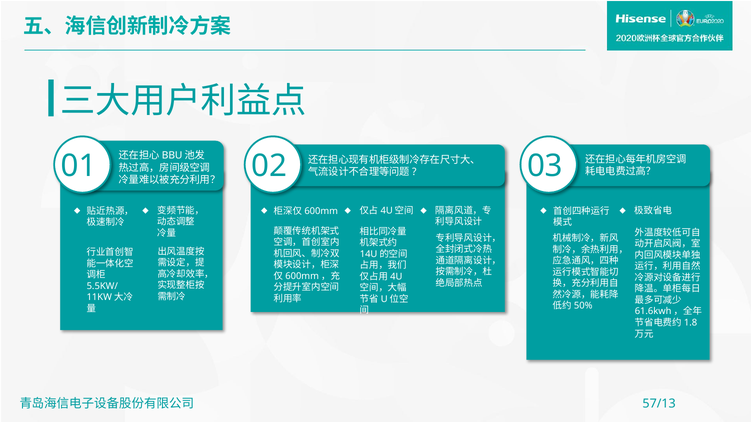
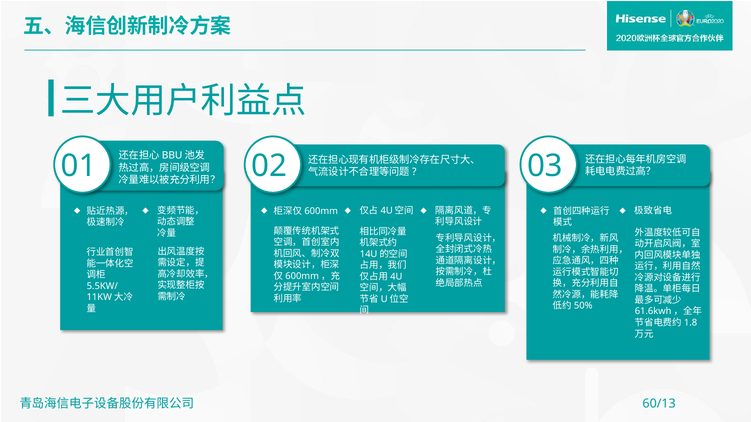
57/13: 57/13 -> 60/13 (659, 404)
